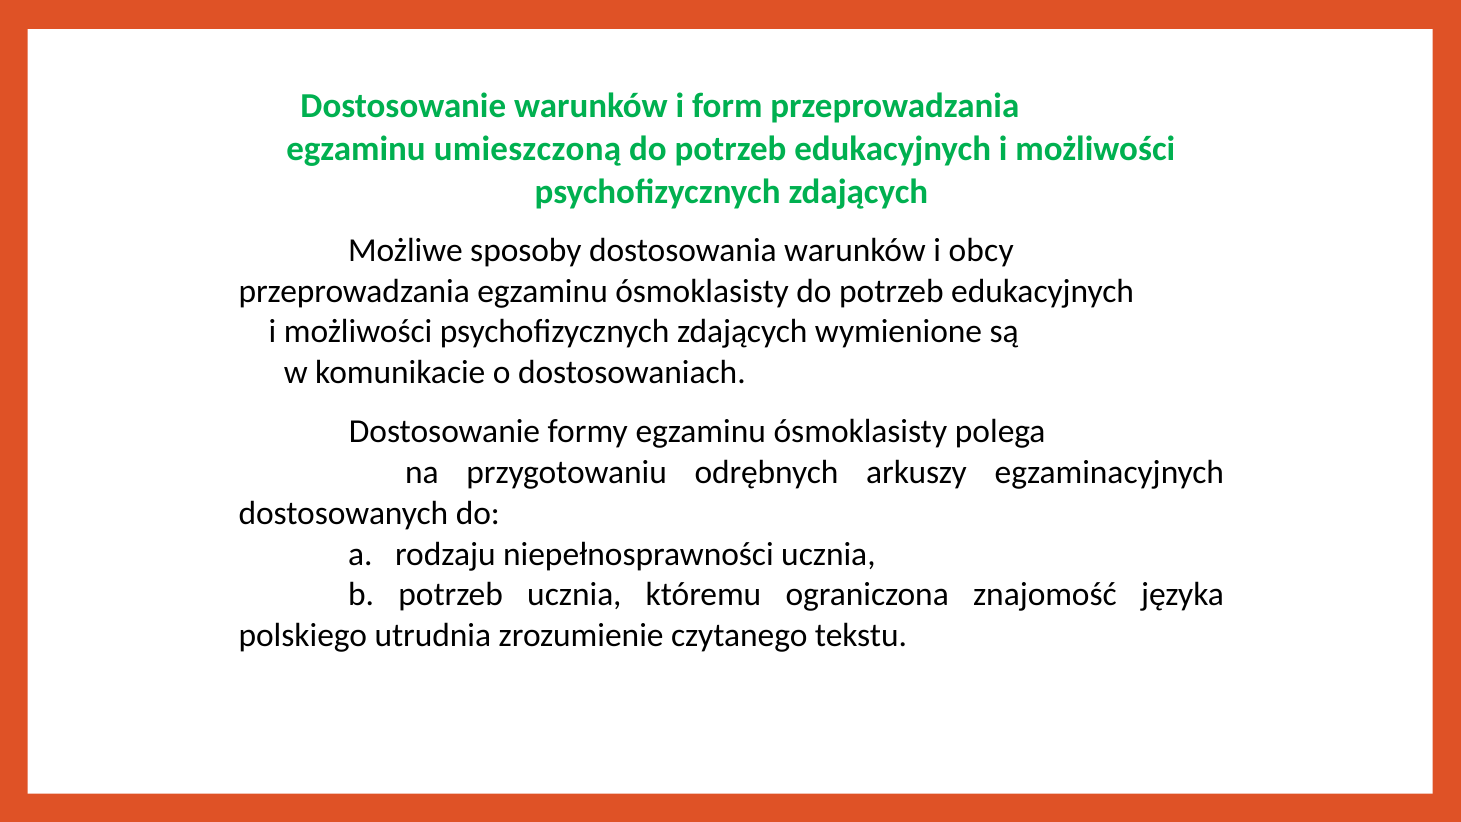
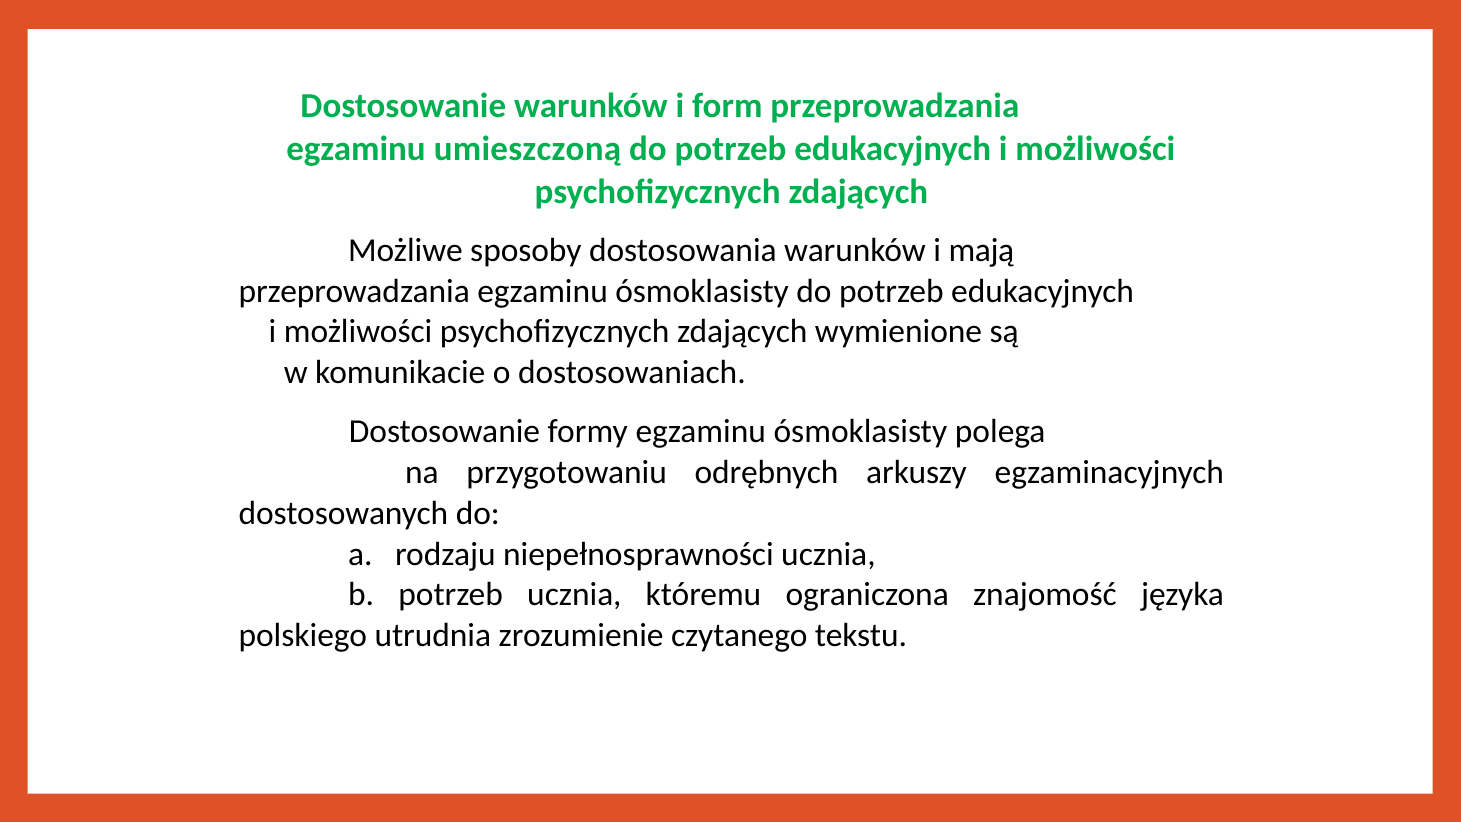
obcy: obcy -> mają (981, 250)
